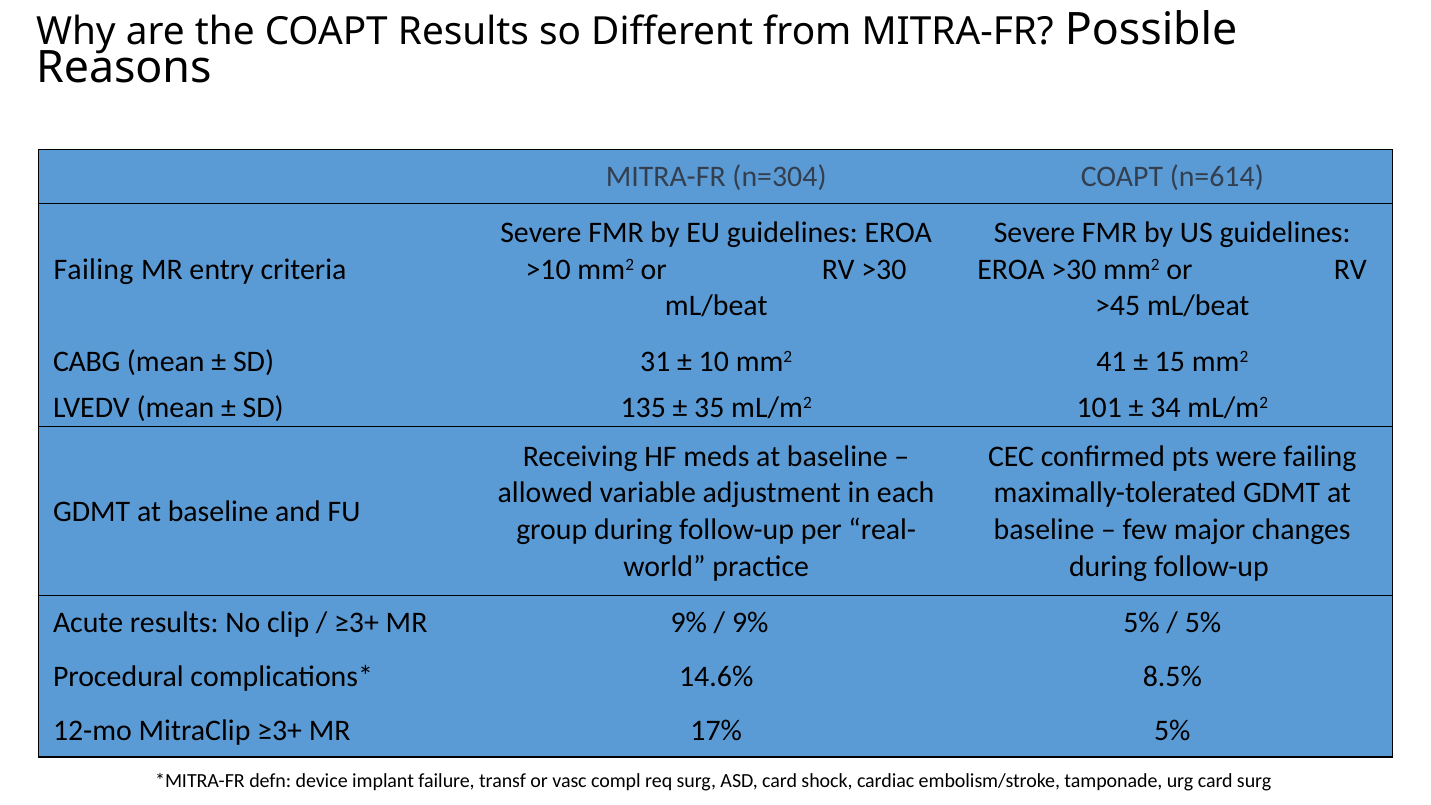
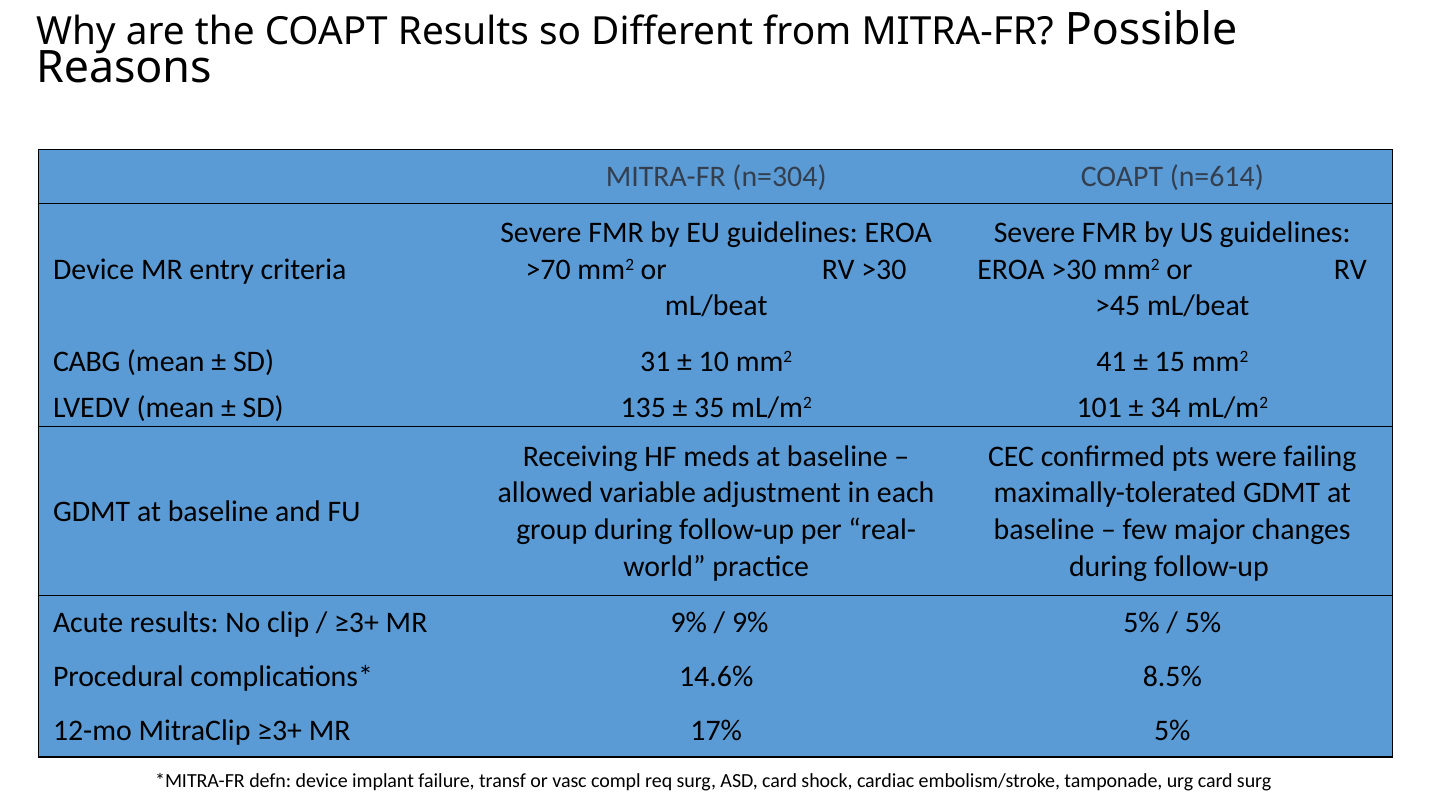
Failing: Failing -> Device (94, 269)
>10: >10 -> >70 (548, 269)
